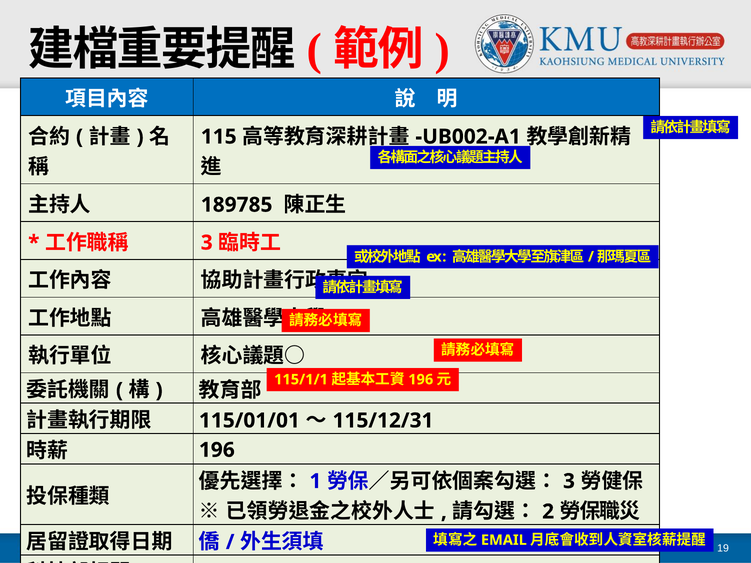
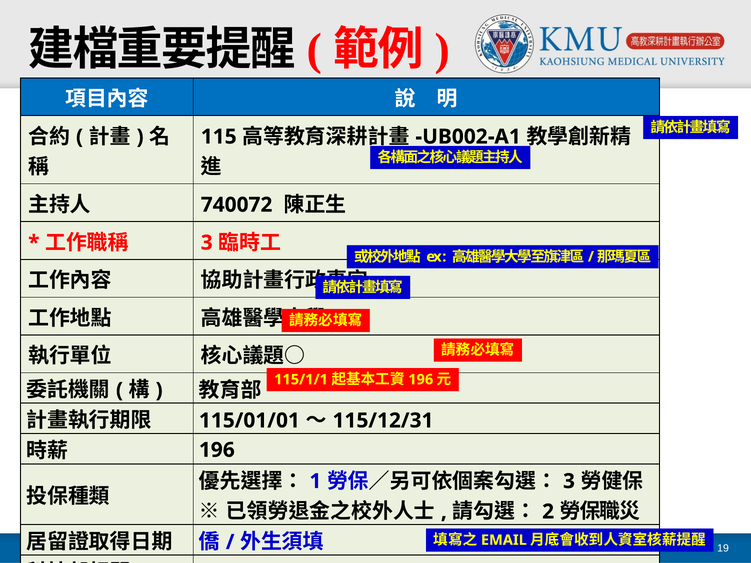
189785: 189785 -> 740072 (237, 205)
